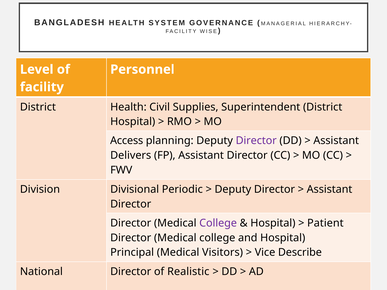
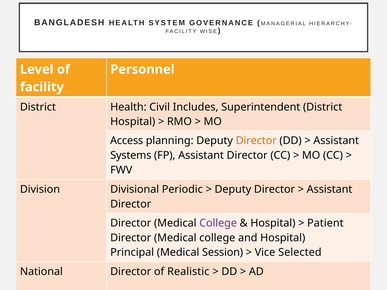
Supplies: Supplies -> Includes (196, 107)
Director colour: purple -> orange (256, 141)
Delivers: Delivers -> Systems (131, 155)
Visitors: Visitors -> Session (223, 253)
Describe: Describe -> Selected (300, 253)
